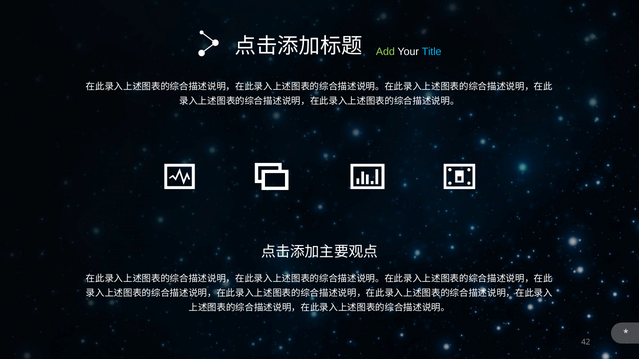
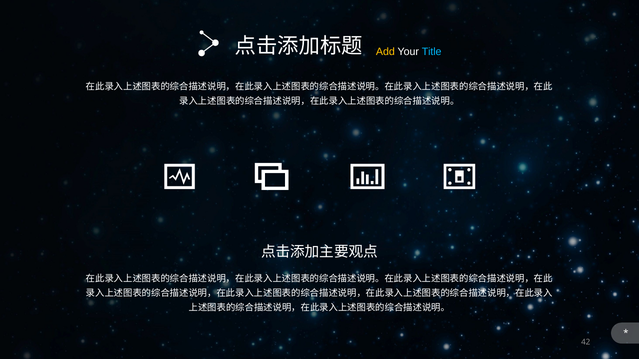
Add colour: light green -> yellow (385, 52)
